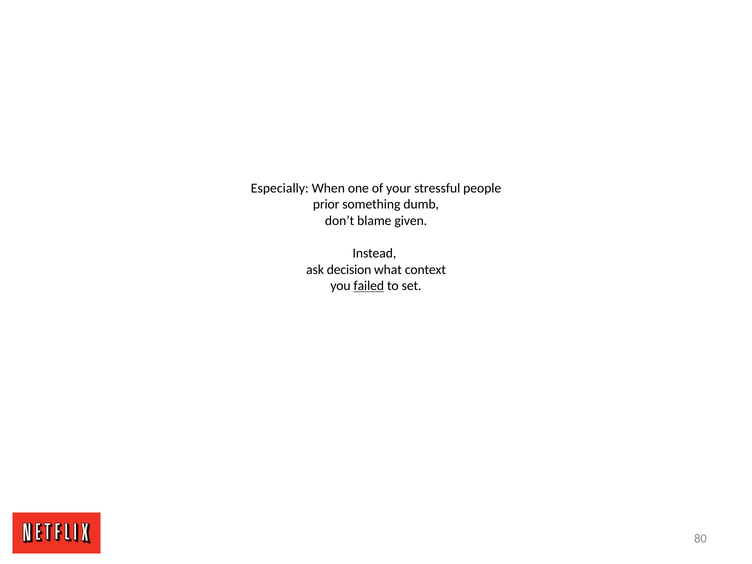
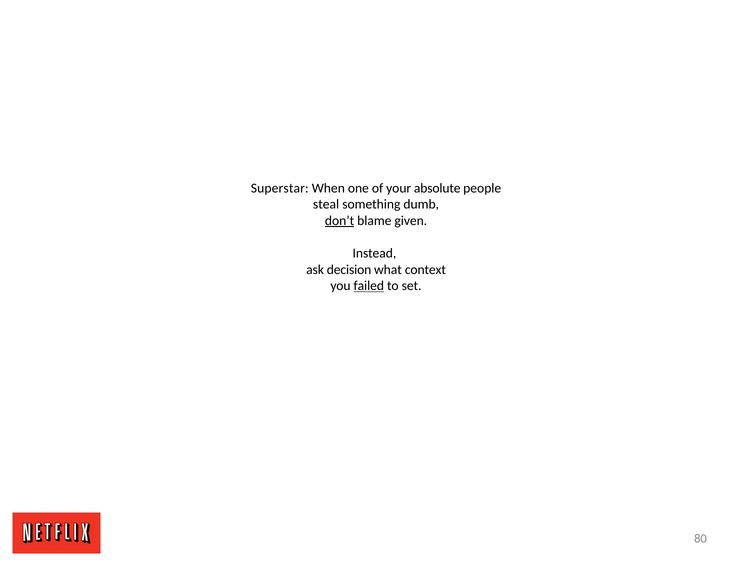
Especially: Especially -> Superstar (280, 188)
stressful: stressful -> absolute (437, 188)
prior: prior -> steal (326, 204)
don’t underline: none -> present (340, 221)
